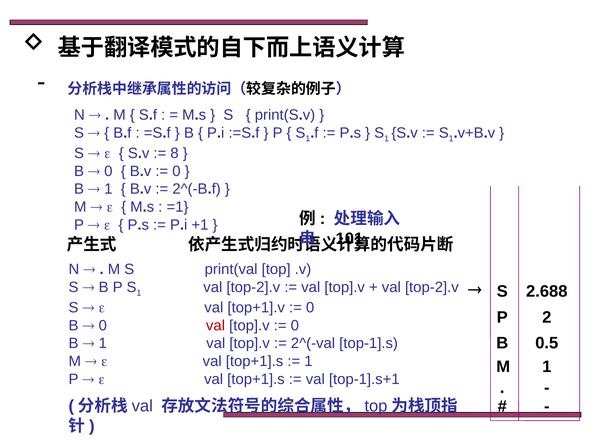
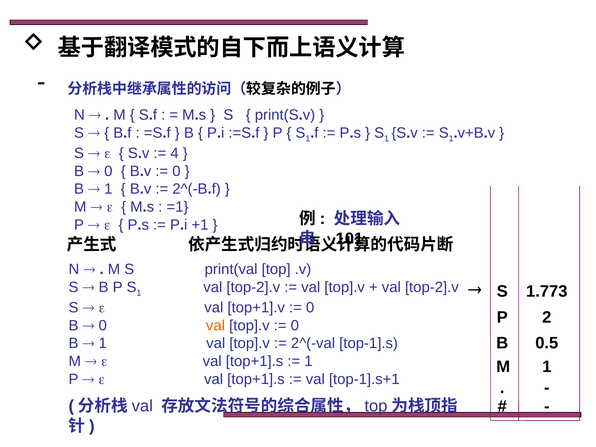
8: 8 -> 4 (175, 153)
2.688: 2.688 -> 1.773 (547, 291)
val colour: red -> orange (216, 325)
